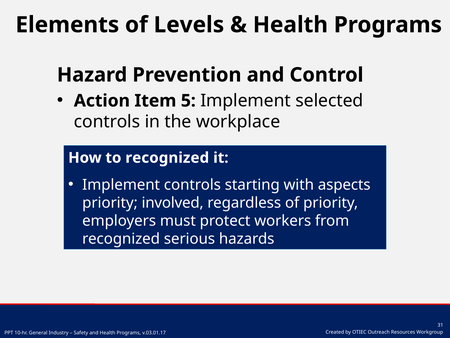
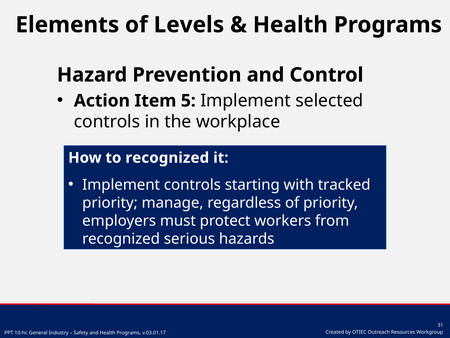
aspects: aspects -> tracked (344, 185)
involved: involved -> manage (173, 203)
